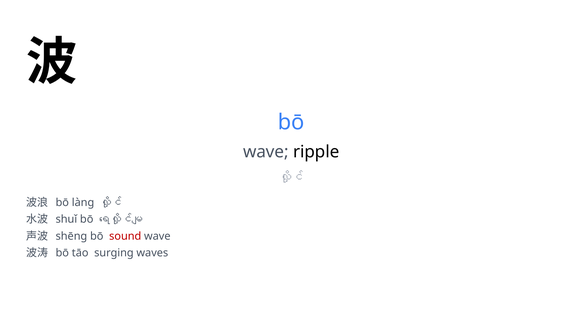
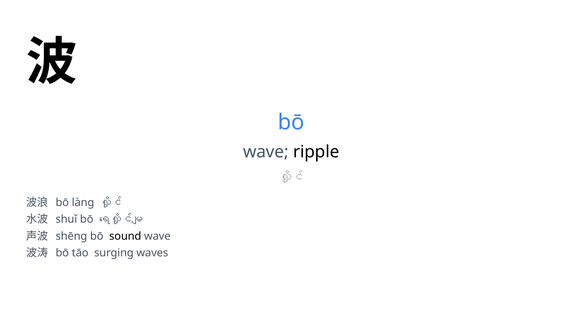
sound colour: red -> black (125, 236)
